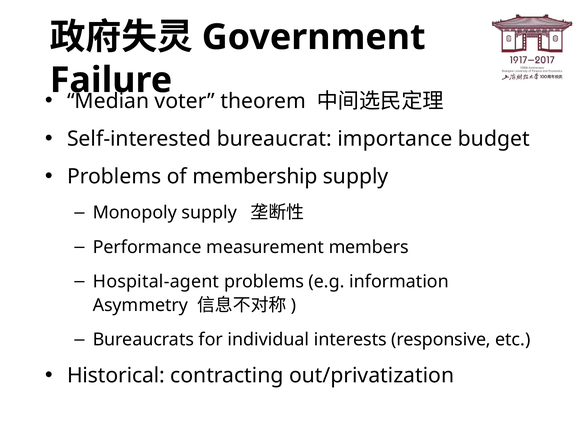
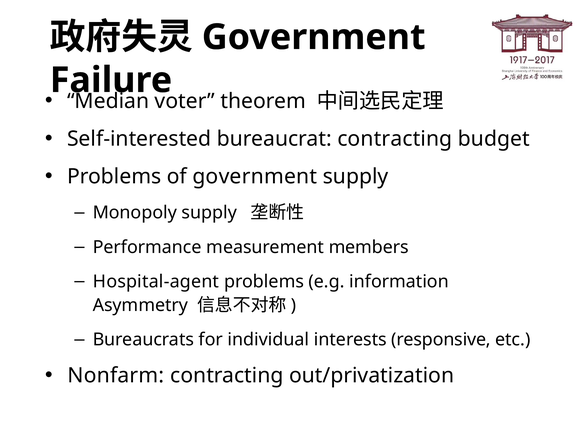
bureaucrat importance: importance -> contracting (395, 139)
of membership: membership -> government (255, 176)
Historical: Historical -> Nonfarm (116, 375)
